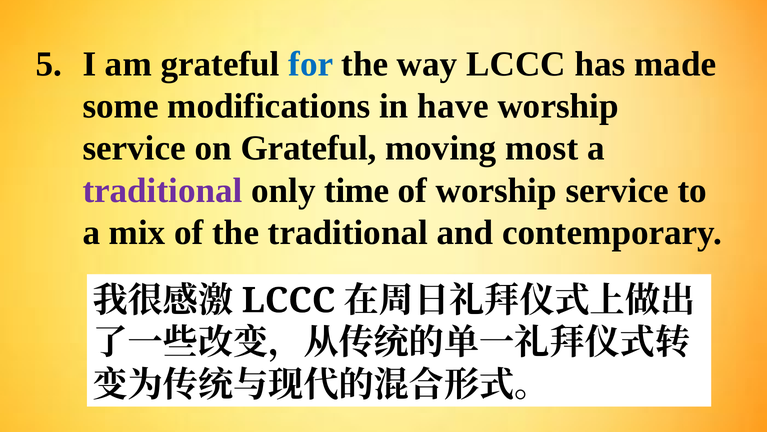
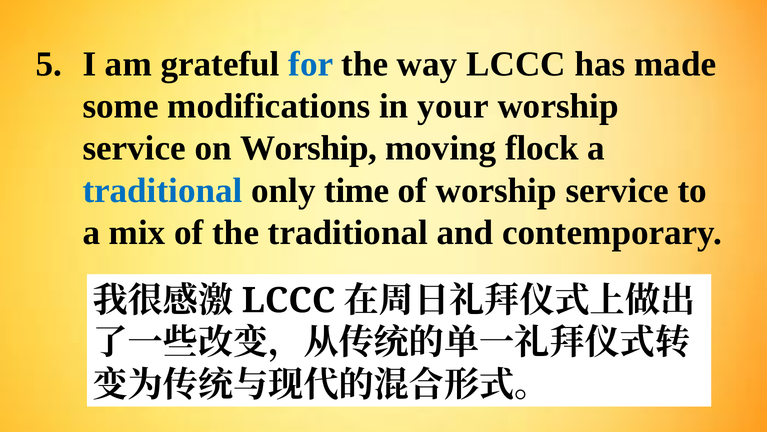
have: have -> your (453, 106)
on Grateful: Grateful -> Worship (309, 148)
most: most -> flock (542, 148)
traditional colour: purple -> blue (163, 190)
